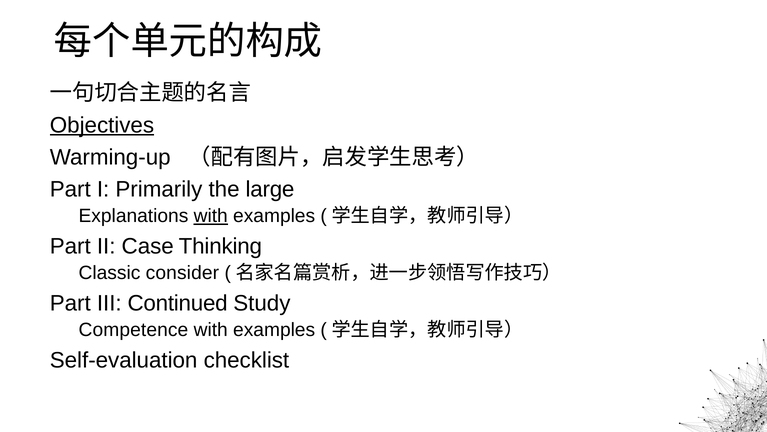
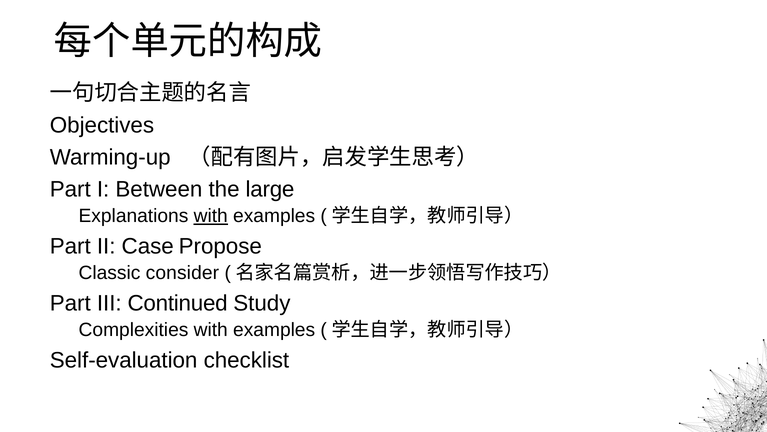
Objectives underline: present -> none (102, 125)
Primarily: Primarily -> Between (159, 189)
Thinking: Thinking -> Propose (220, 246)
Competence: Competence -> Complexities (133, 329)
